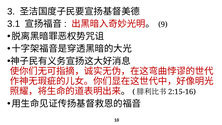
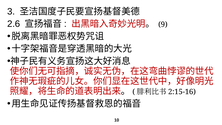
3.1: 3.1 -> 2.6 (14, 24)
